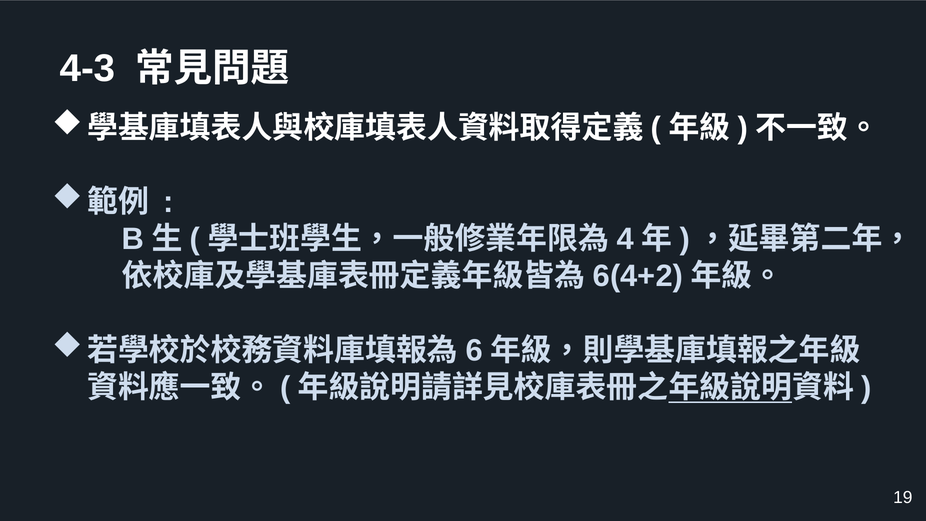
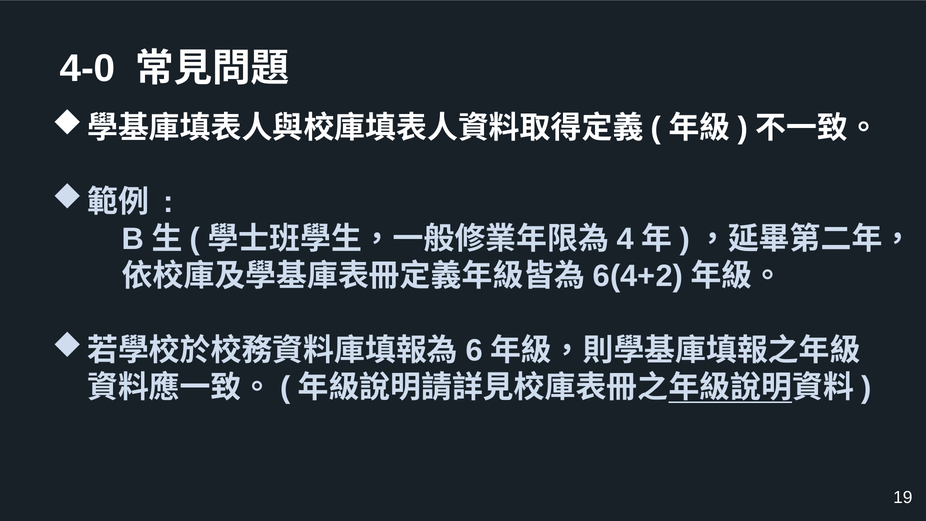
4-3: 4-3 -> 4-0 (87, 69)
